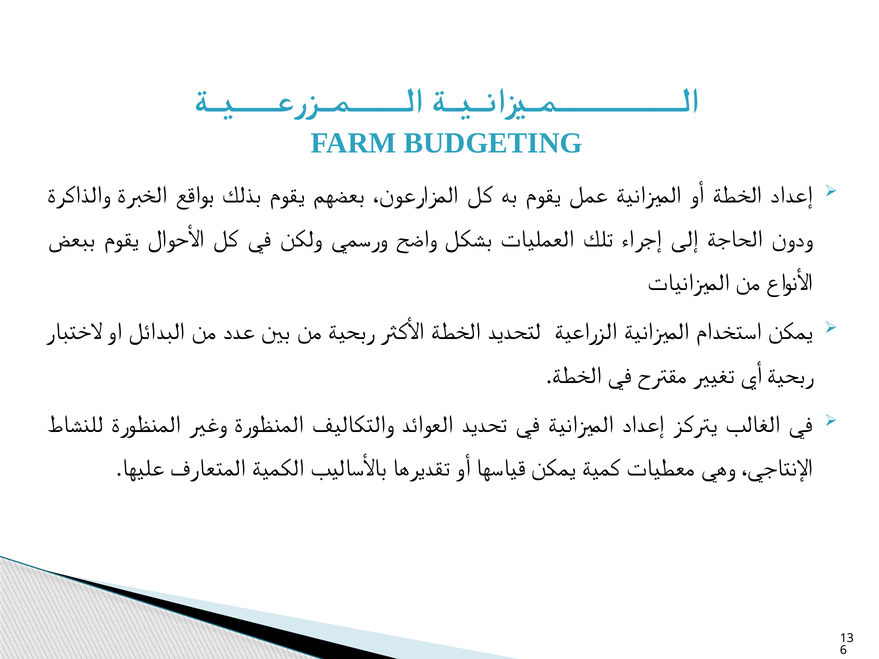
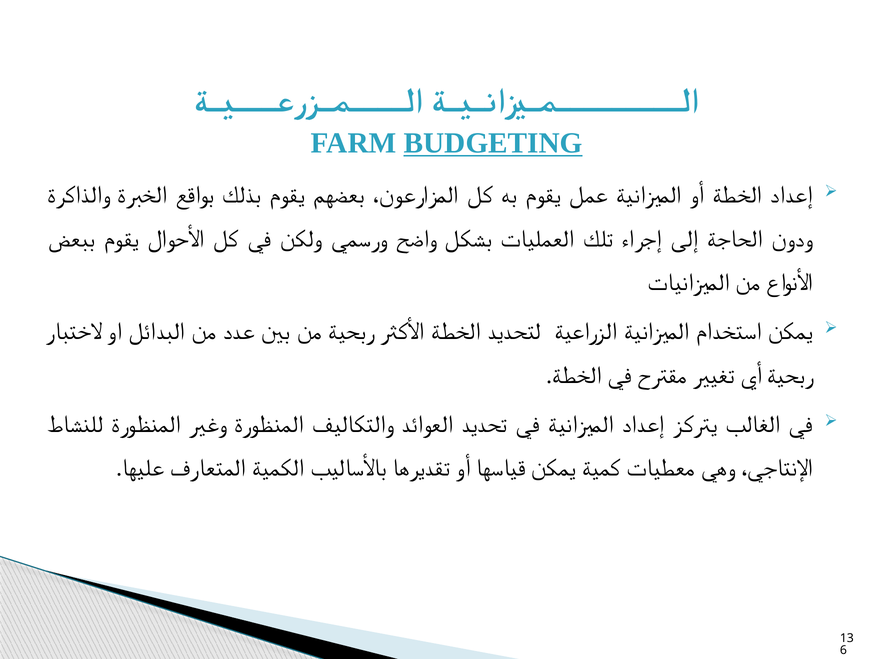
BUDGETING underline: none -> present (493, 143)
